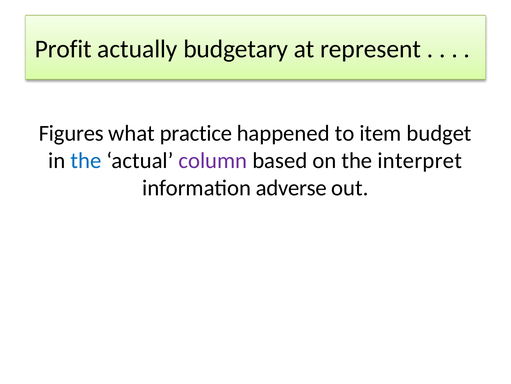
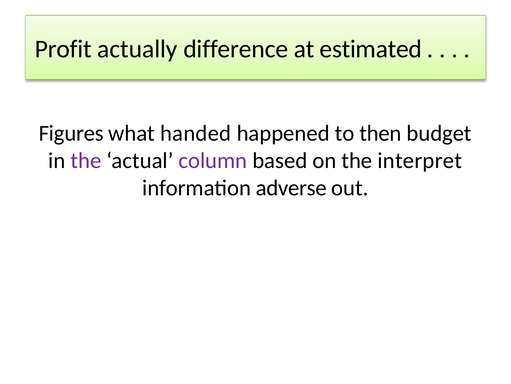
budgetary: budgetary -> difference (236, 49)
represent: represent -> estimated (371, 49)
practice: practice -> handed (196, 133)
item: item -> then (381, 133)
the colour: blue -> purple (86, 160)
